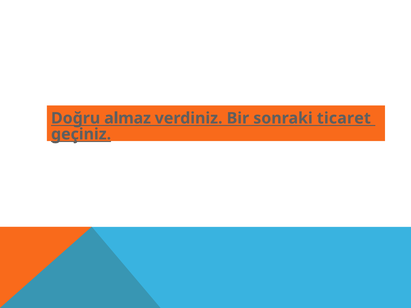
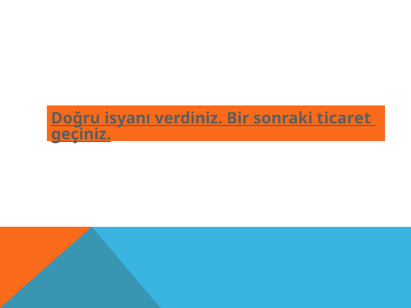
almaz: almaz -> isyanı (128, 118)
